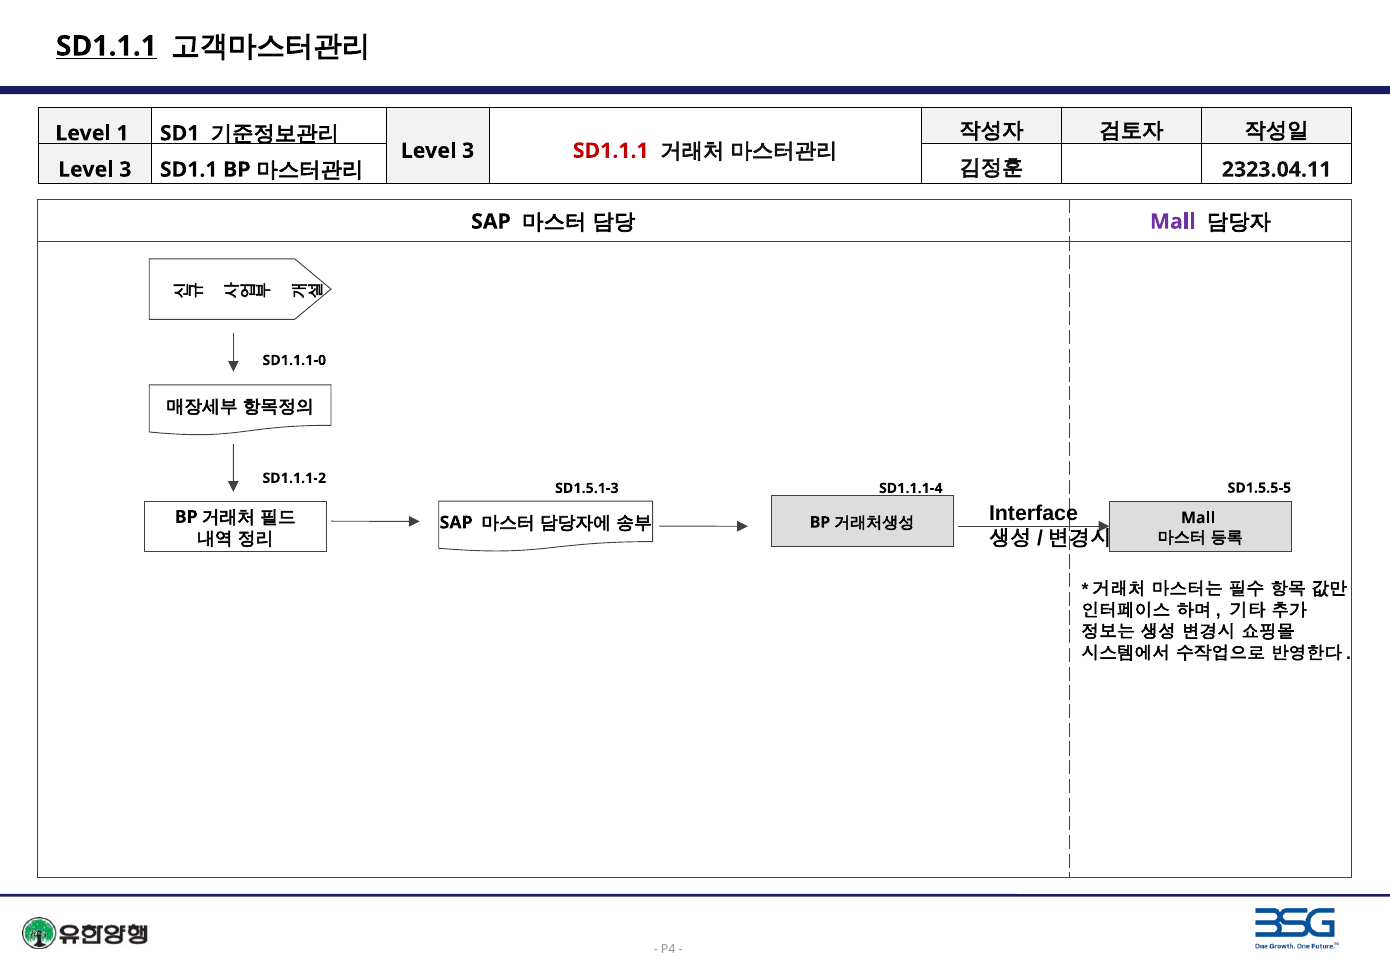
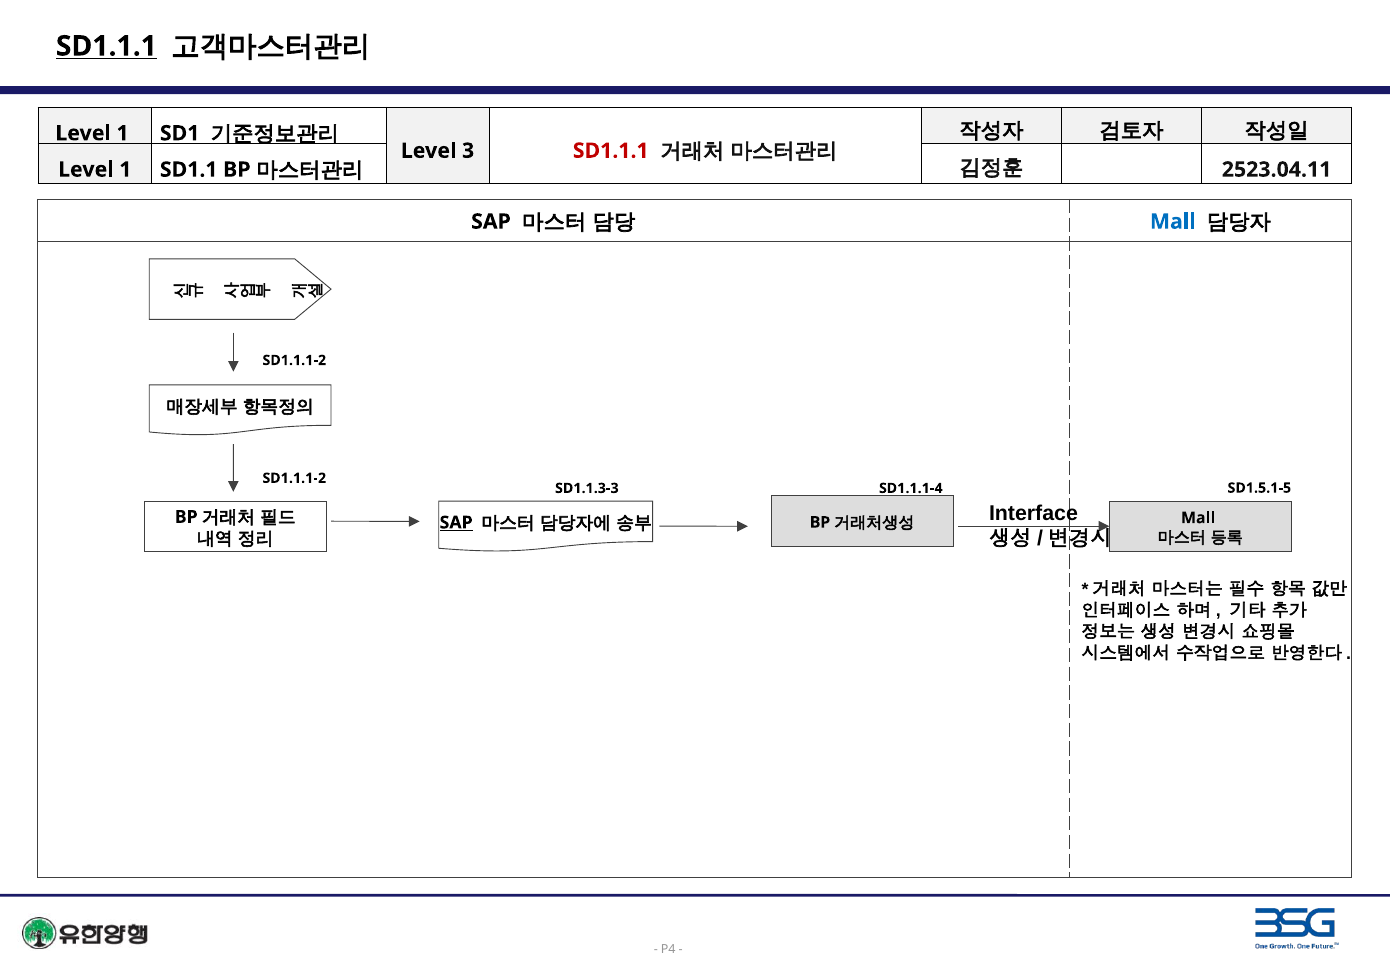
3: 3 -> 1 (125, 170)
2323.04.11: 2323.04.11 -> 2523.04.11 (1277, 170)
Mall colour: purple -> blue (1173, 222)
SD1.1.1-0: SD1.1.1-0 -> SD1.1.1-2 (294, 360)
SD1.5.5-5: SD1.5.5-5 -> SD1.5.1-5 (1259, 488)
SD1.5.1-3: SD1.5.1-3 -> SD1.1.3-3 (587, 489)
SAP underline: none -> present (456, 523)
